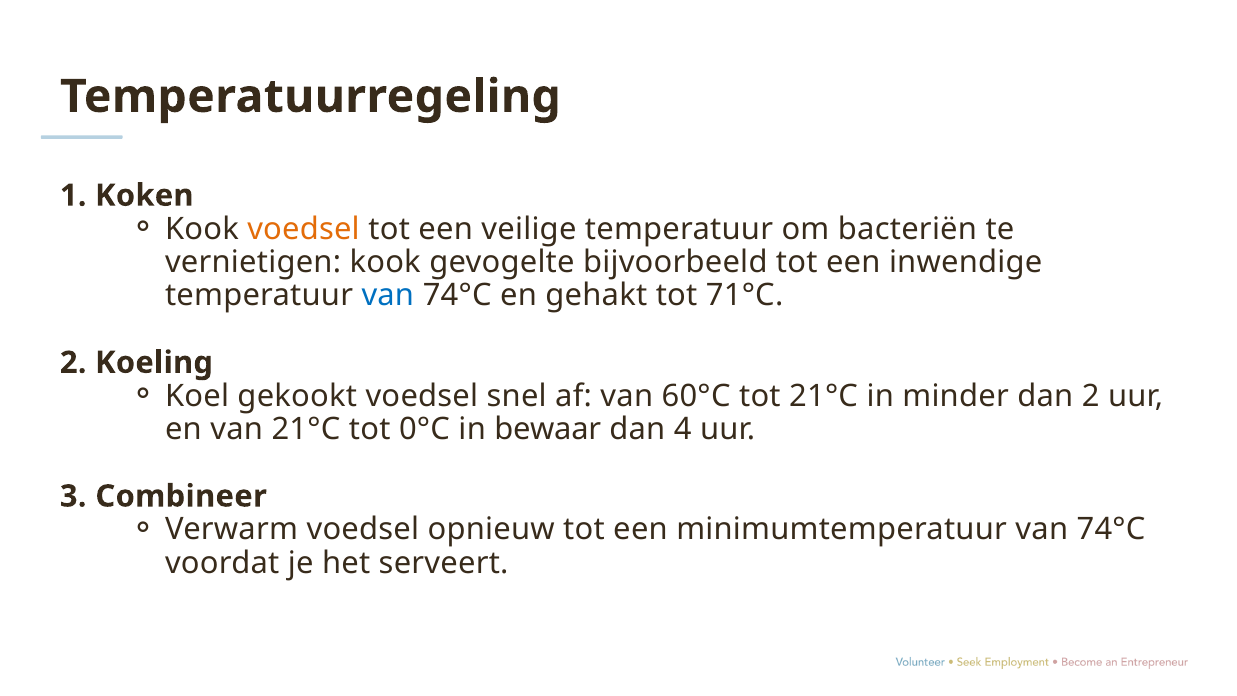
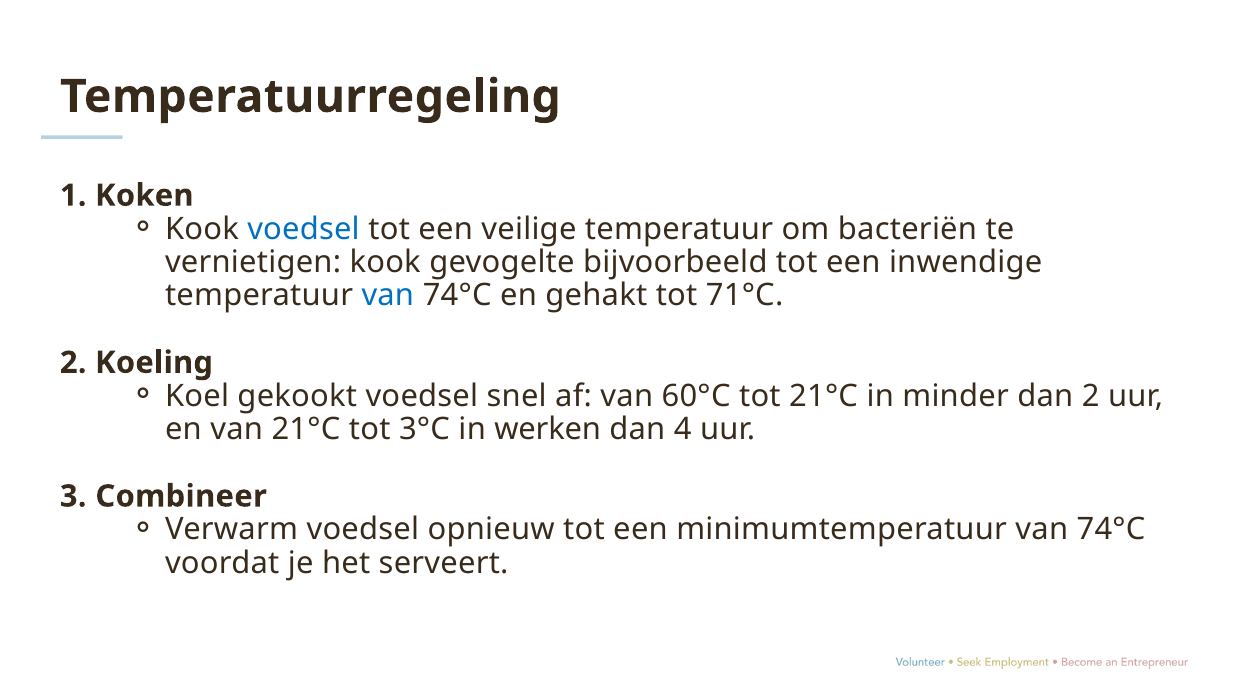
voedsel colour: orange -> blue (304, 229)
0°C: 0°C -> 3°C (424, 429)
bewaar: bewaar -> werken (548, 429)
